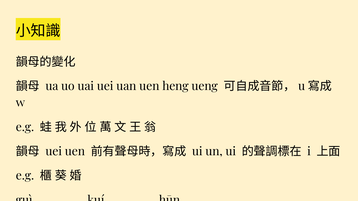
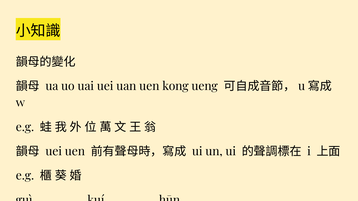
heng: heng -> kong (175, 86)
